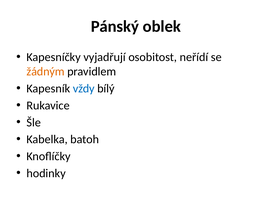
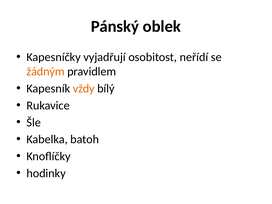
vždy colour: blue -> orange (84, 89)
